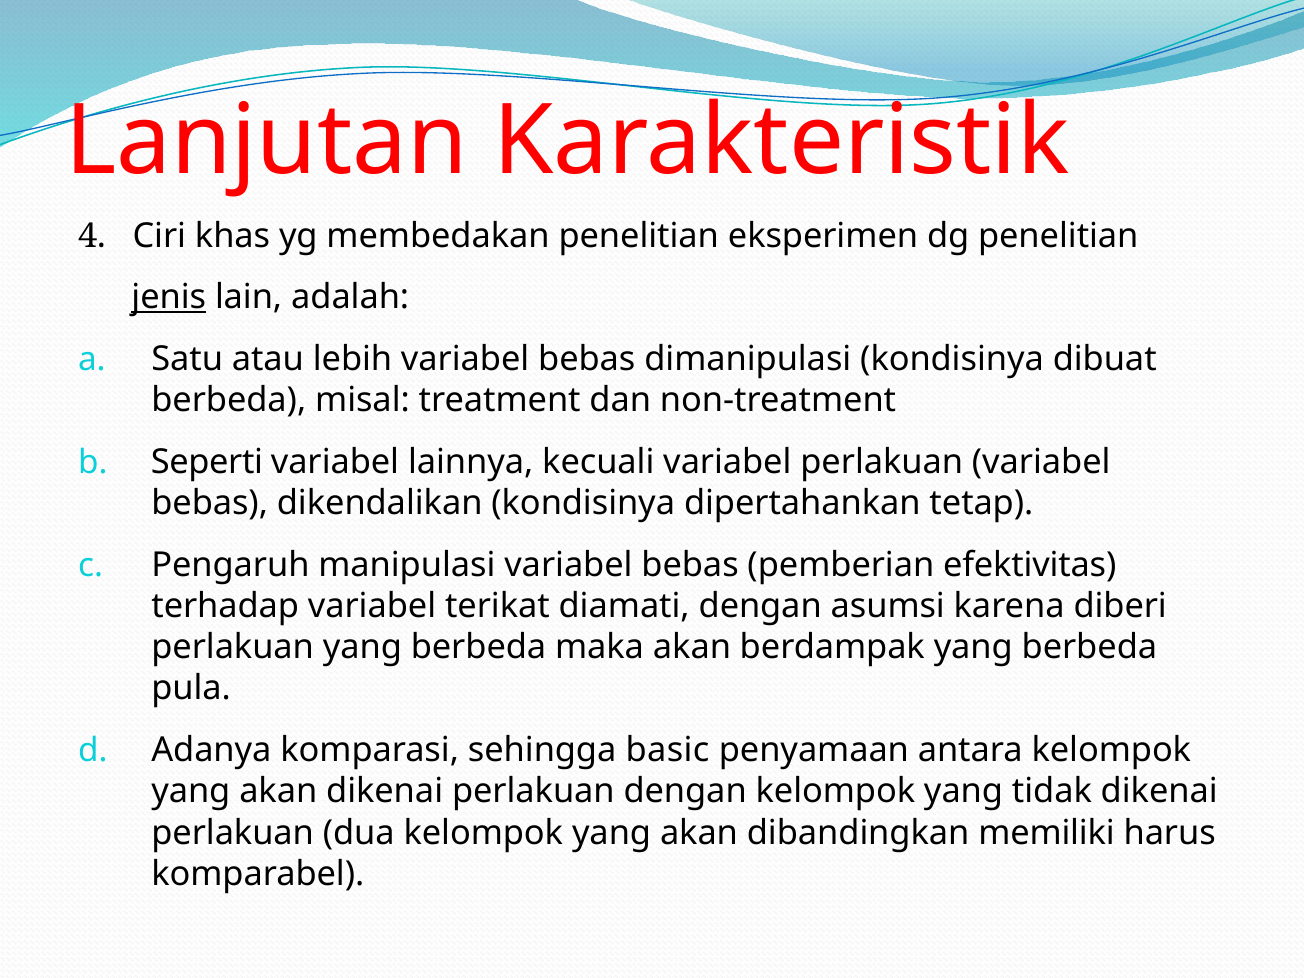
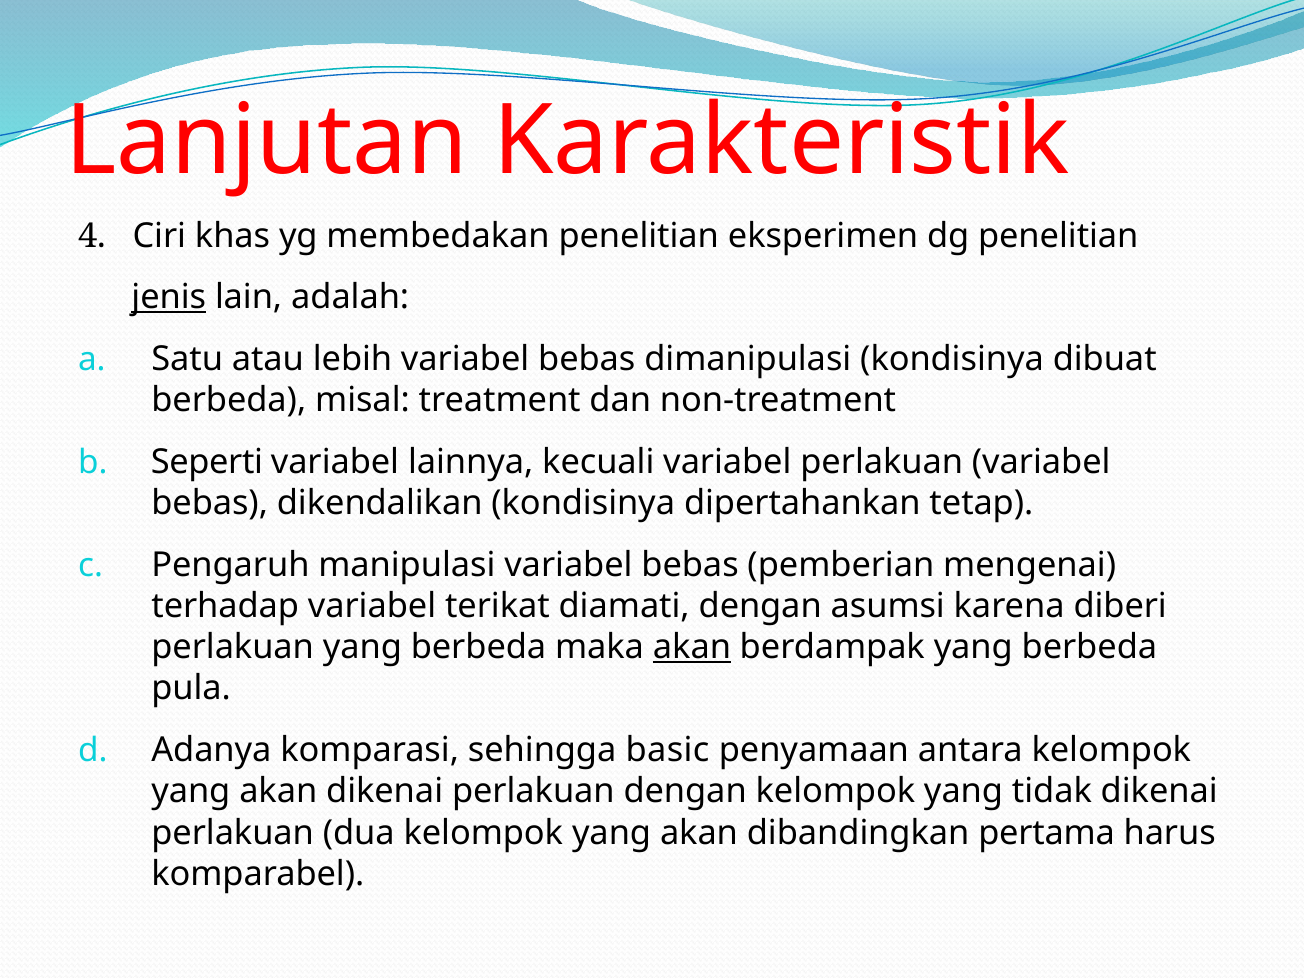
efektivitas: efektivitas -> mengenai (1030, 565)
akan underline: none -> present (692, 647)
memiliki: memiliki -> pertama (1047, 833)
